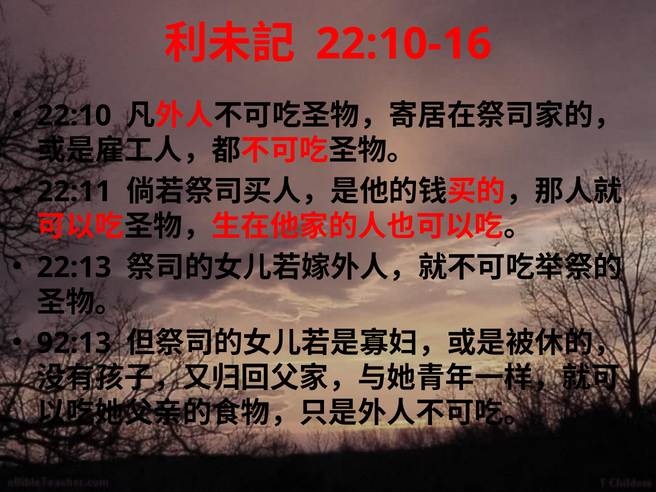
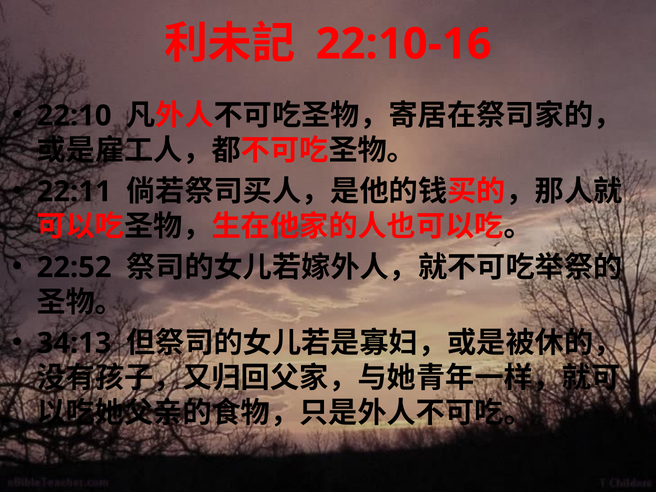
22:13: 22:13 -> 22:52 (74, 267)
92:13: 92:13 -> 34:13 (74, 343)
